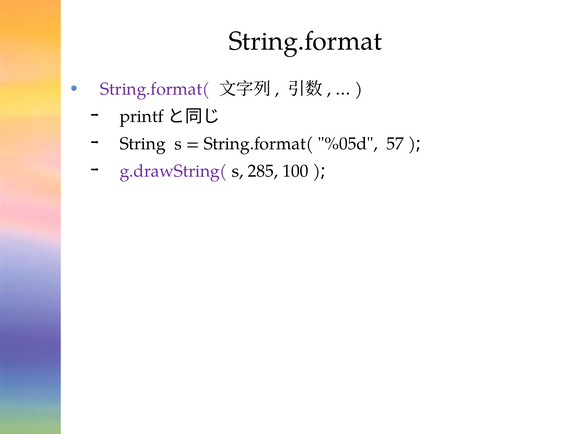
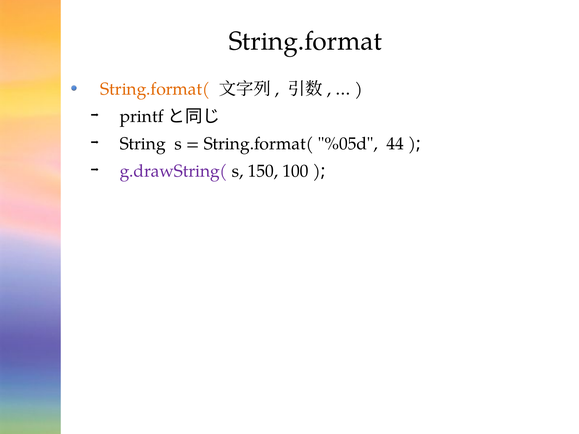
String.format( colour: purple -> orange (155, 89)
57: 57 -> 44 (395, 144)
285: 285 -> 150 (263, 171)
